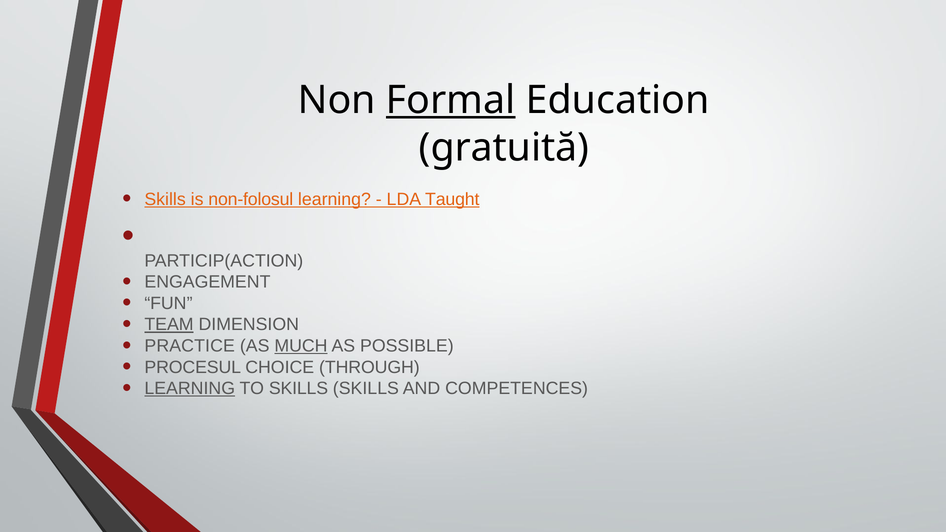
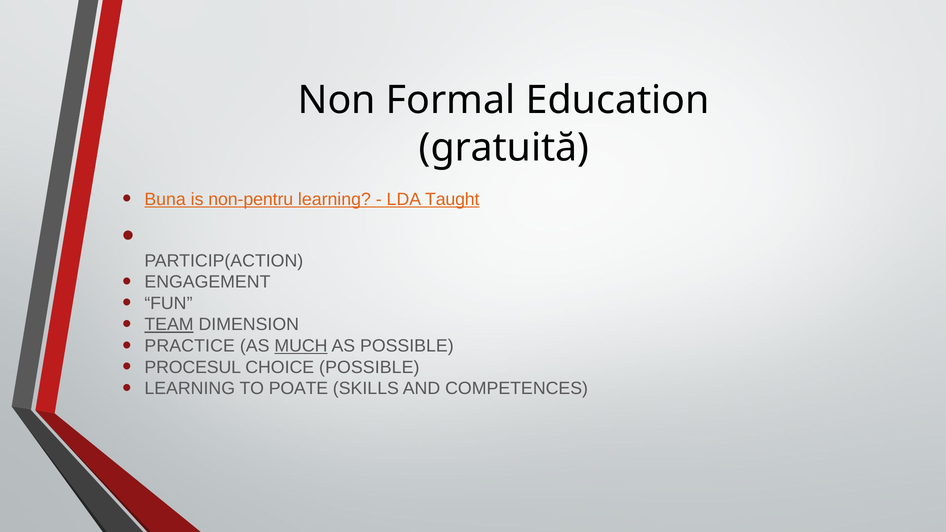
Formal underline: present -> none (451, 100)
Skills: Skills -> Buna (165, 199)
non-folosul: non-folosul -> non-pentru (251, 199)
CHOICE THROUGH: THROUGH -> POSSIBLE (369, 367)
LEARNING underline: present -> none (190, 389)
TO SKILLS: SKILLS -> POATE (299, 389)
